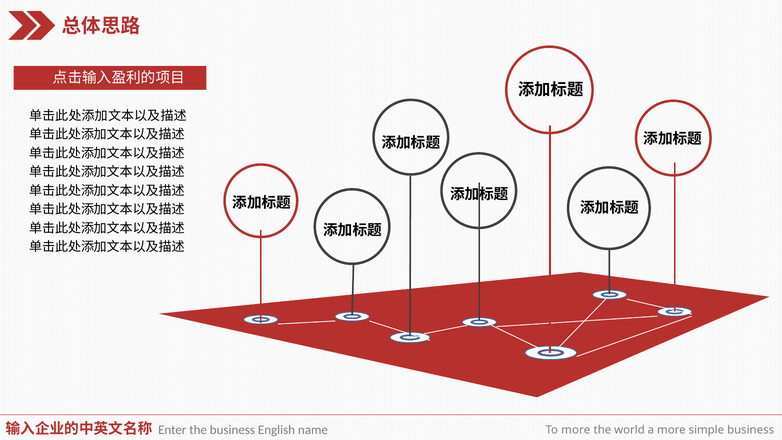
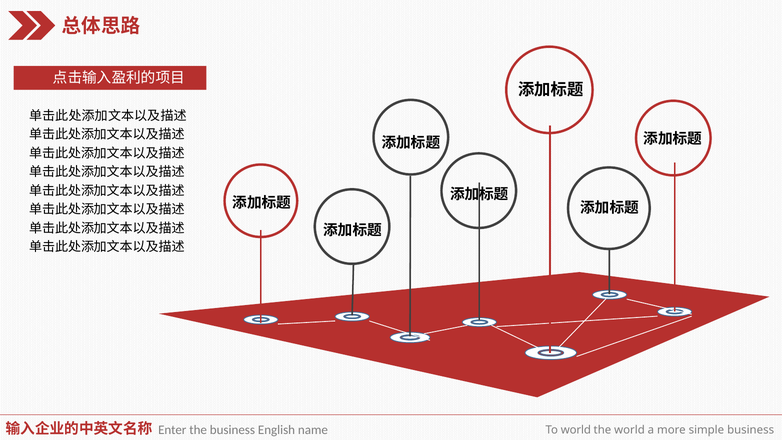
To more: more -> world (576, 430)
